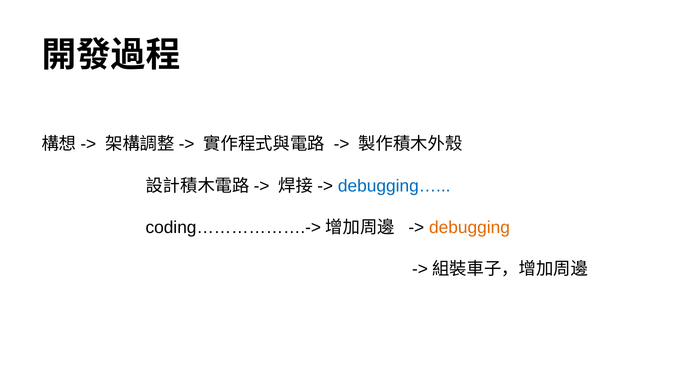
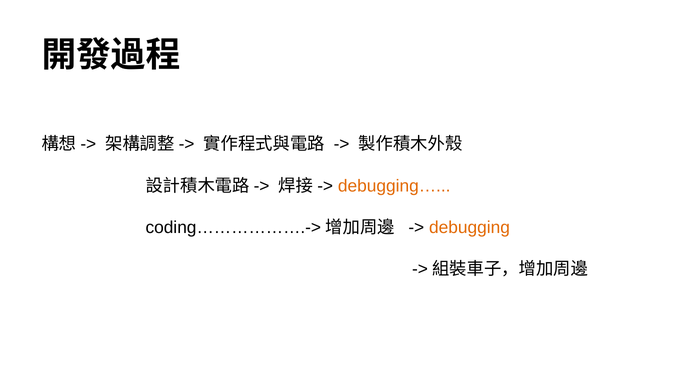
debugging… colour: blue -> orange (394, 186)
